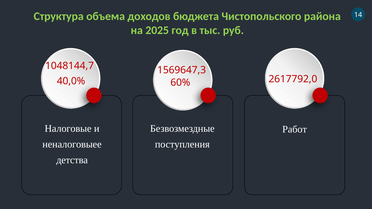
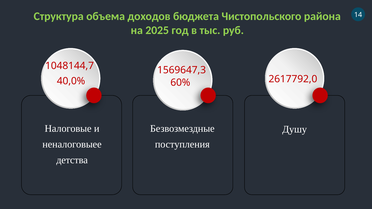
Работ: Работ -> Душу (295, 129)
